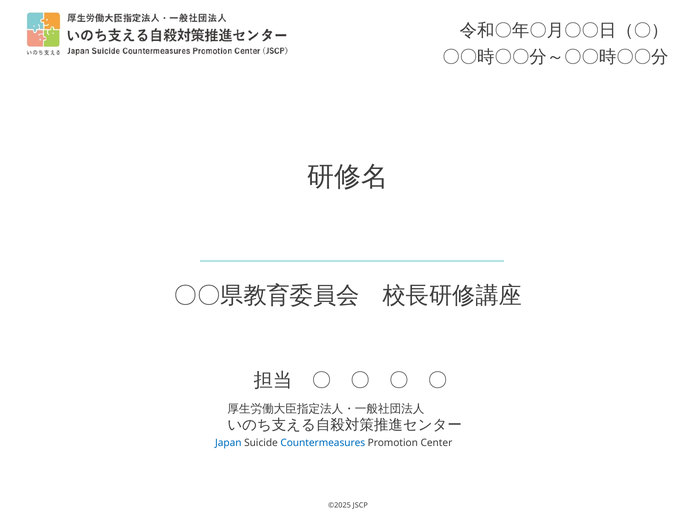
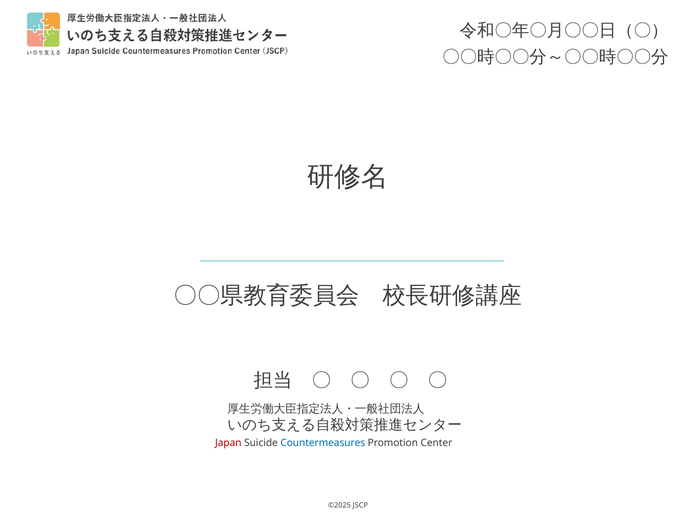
Japan colour: blue -> red (228, 443)
